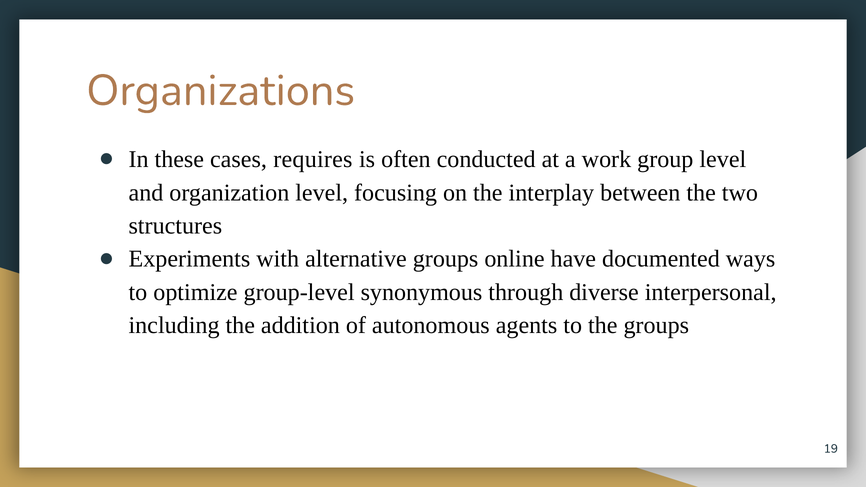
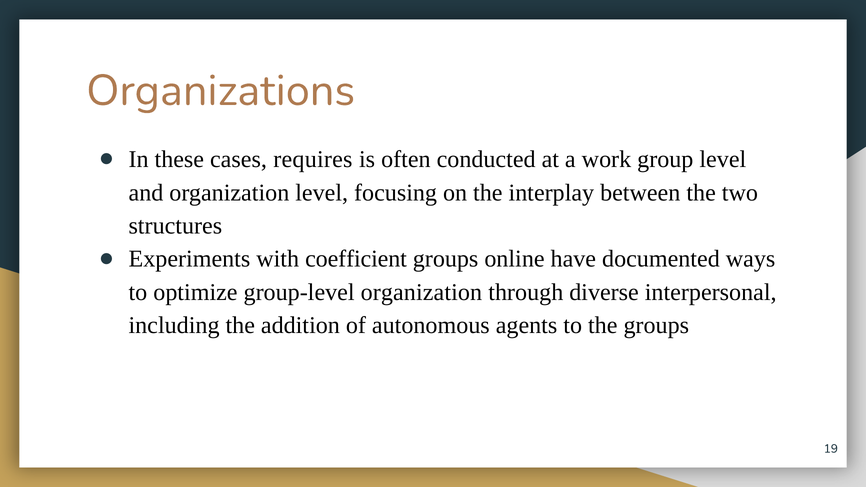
alternative: alternative -> coefficient (356, 259)
group-level synonymous: synonymous -> organization (421, 292)
